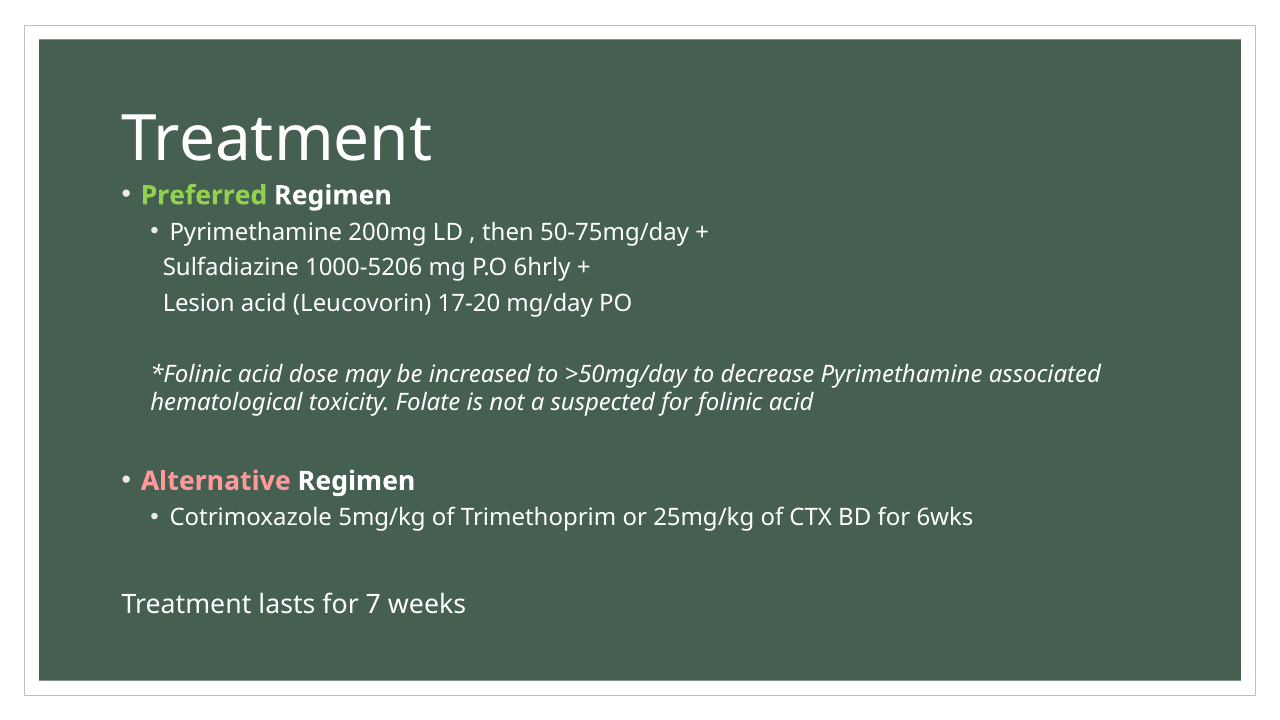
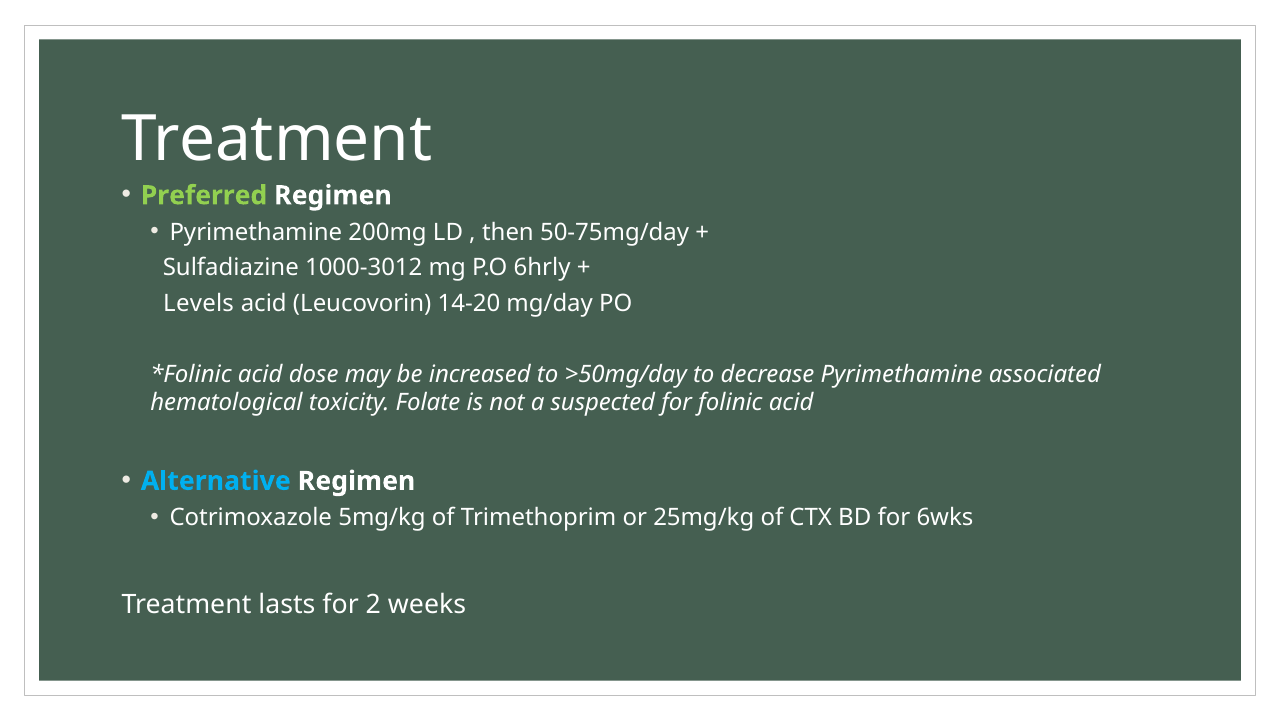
1000-5206: 1000-5206 -> 1000-3012 (364, 268)
Lesion: Lesion -> Levels (199, 303)
17-20: 17-20 -> 14-20 (469, 303)
Alternative colour: pink -> light blue (216, 481)
7: 7 -> 2 (373, 605)
